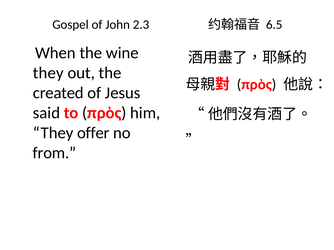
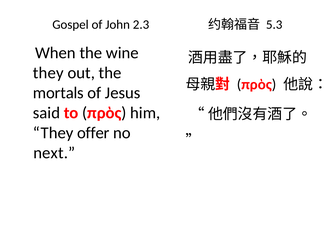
6.5: 6.5 -> 5.3 (274, 25)
created: created -> mortals (58, 93)
from: from -> next (54, 153)
